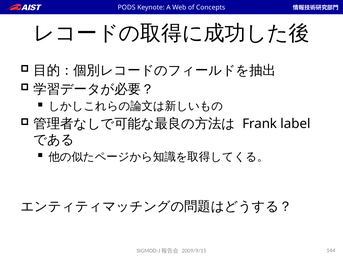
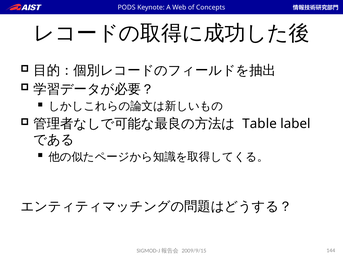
Frank: Frank -> Table (260, 124)
